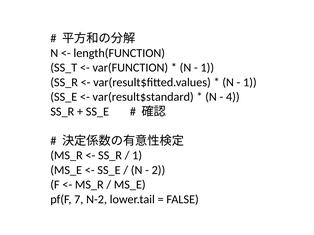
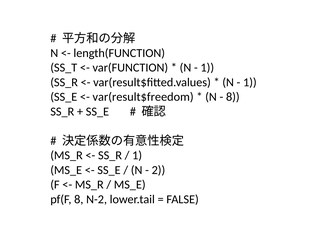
var(result$standard: var(result$standard -> var(result$freedom (143, 97)
4: 4 -> 8 (233, 97)
pf(F 7: 7 -> 8 (79, 200)
